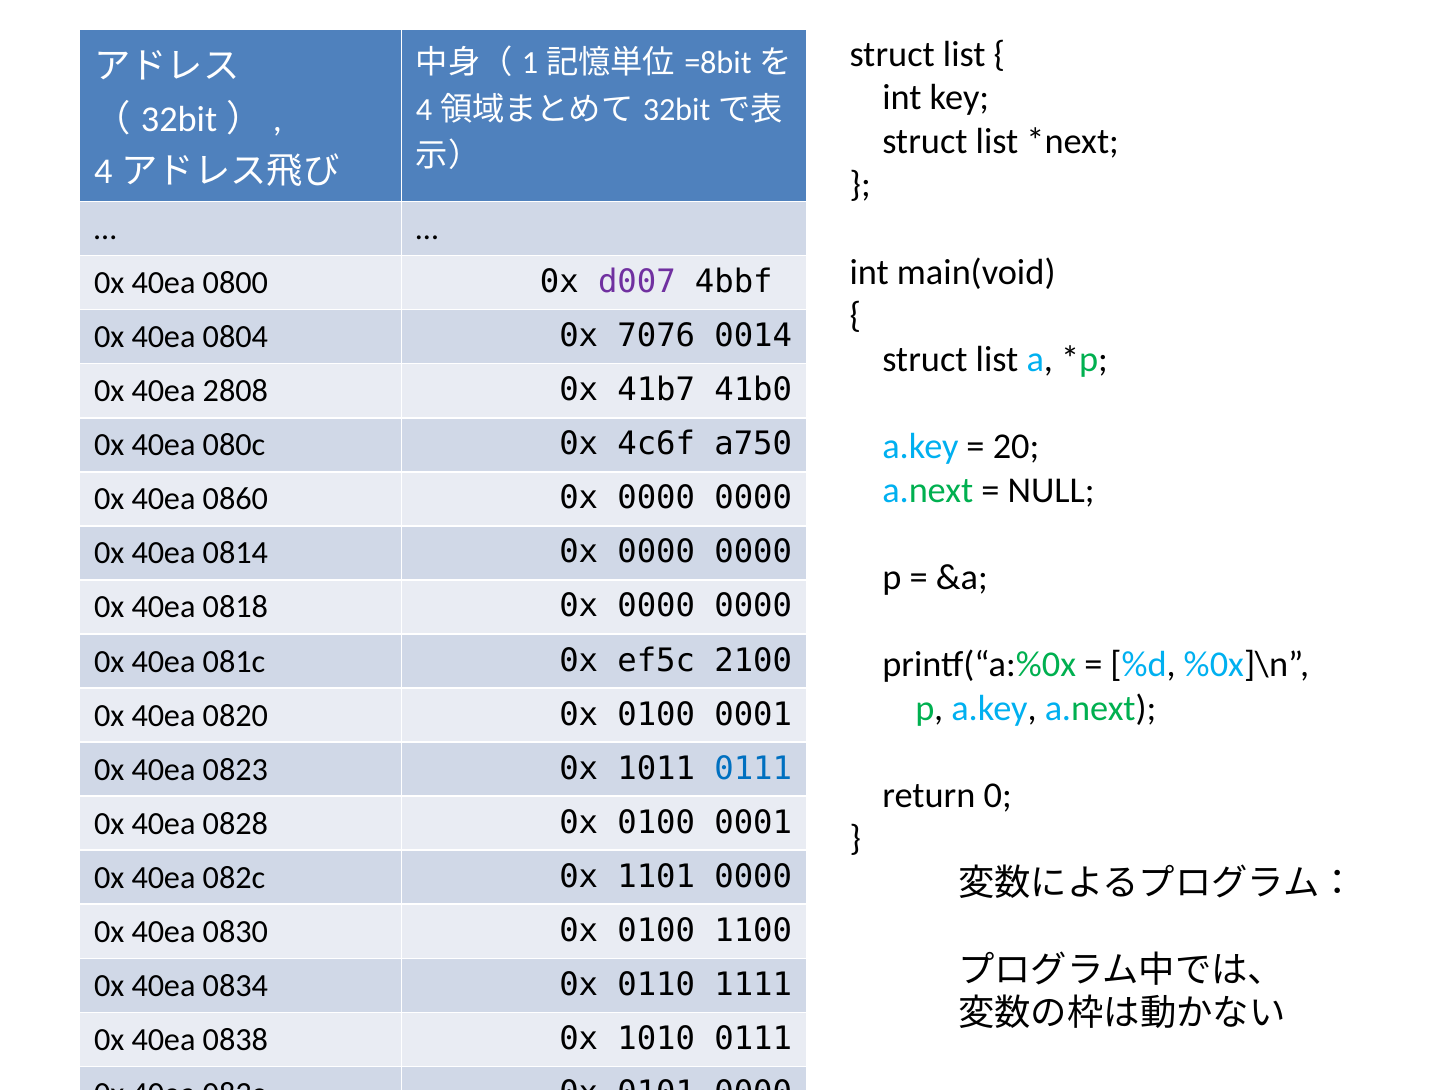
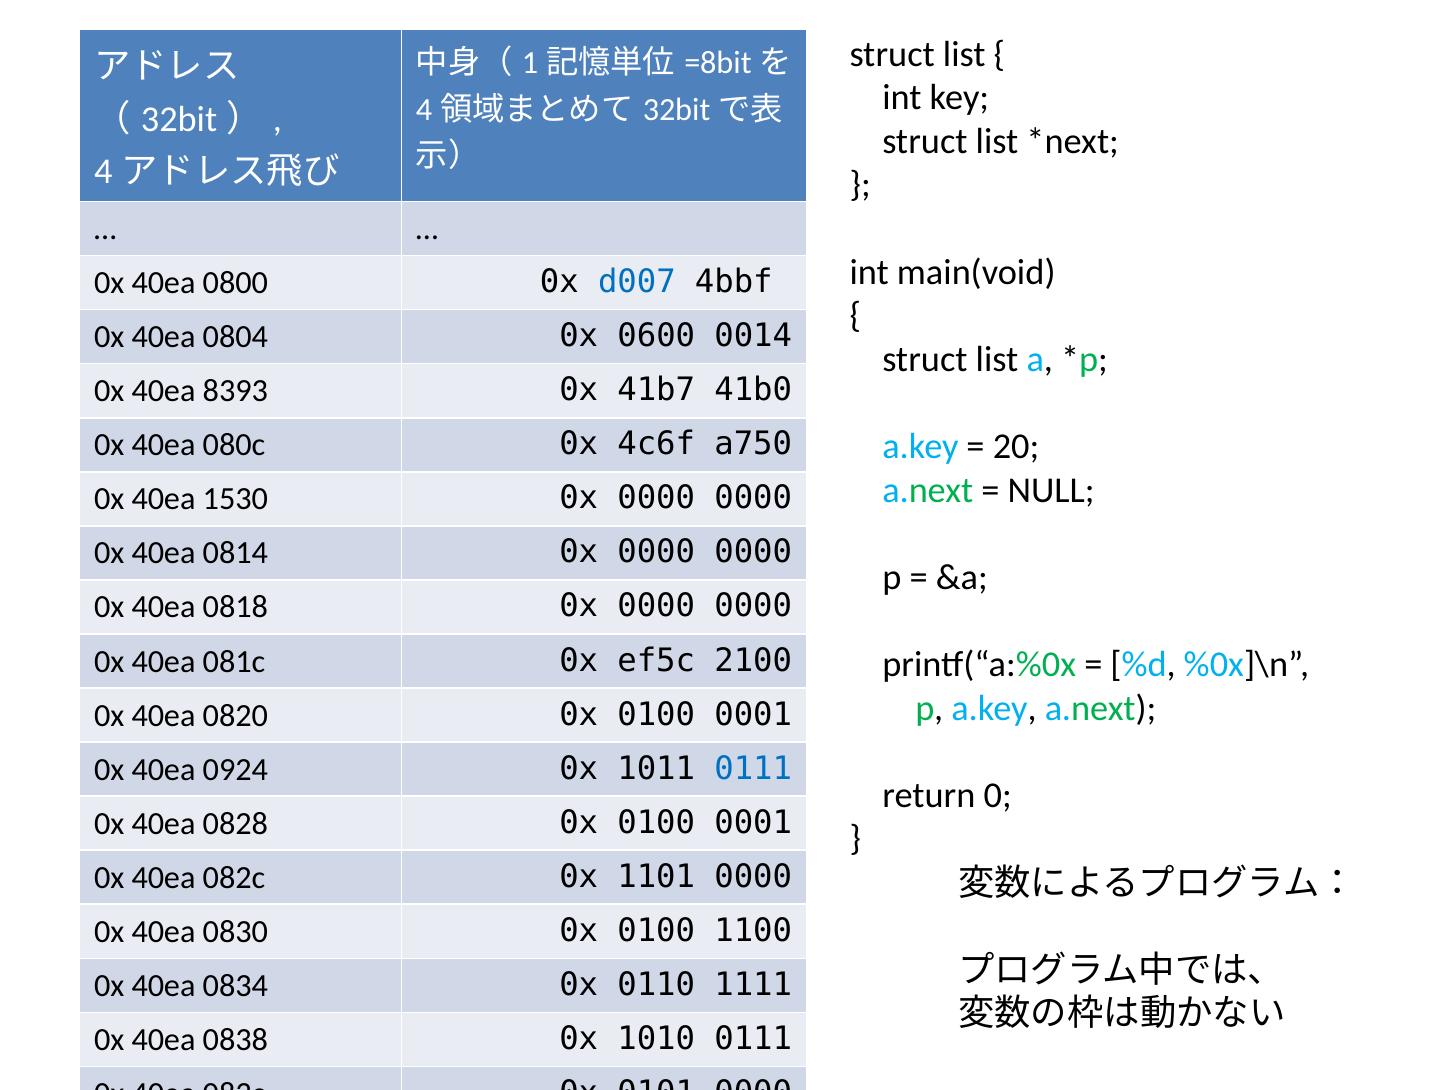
d007 colour: purple -> blue (637, 282)
7076: 7076 -> 0600 (656, 336)
2808: 2808 -> 8393 (235, 391)
0860: 0860 -> 1530 (235, 499)
0823: 0823 -> 0924 (235, 770)
